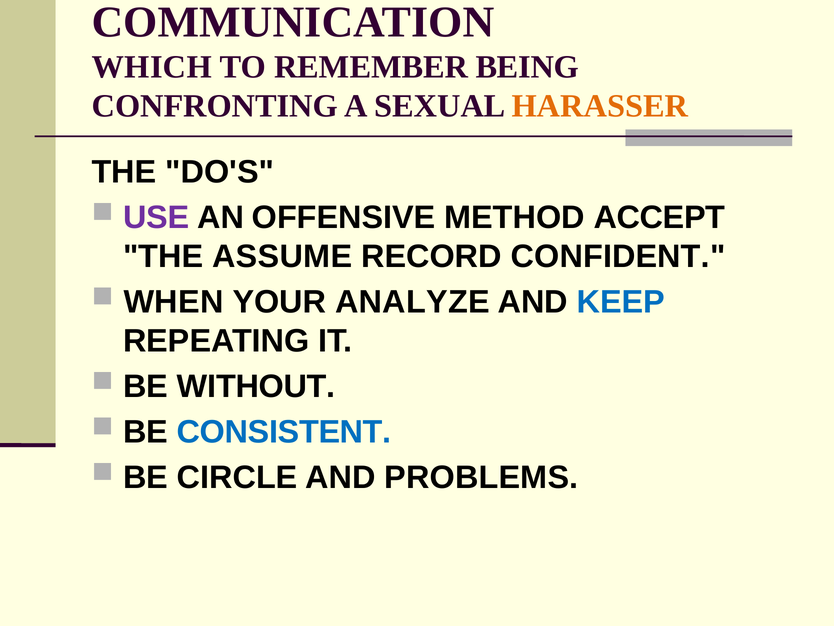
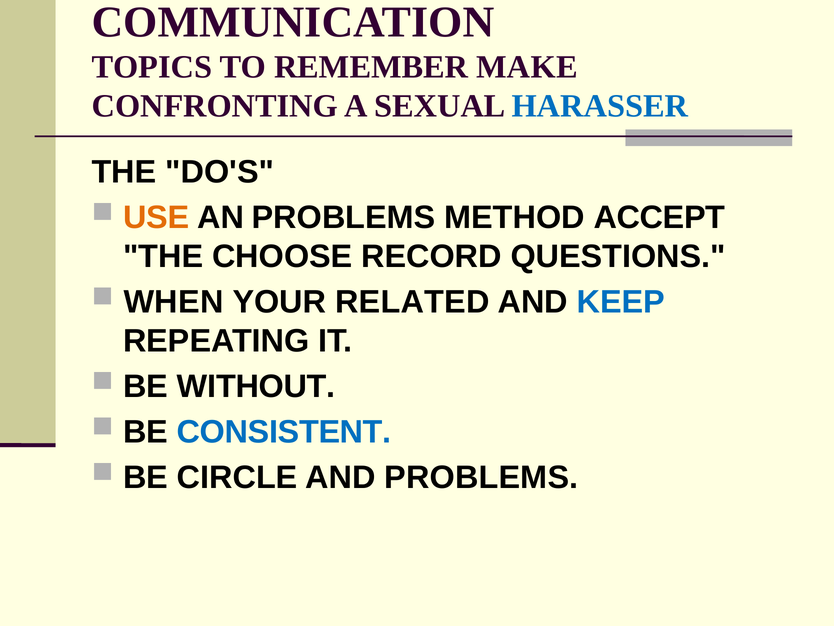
WHICH: WHICH -> TOPICS (152, 67)
BEING: BEING -> MAKE (527, 67)
HARASSER colour: orange -> blue (600, 106)
USE colour: purple -> orange (156, 217)
AN OFFENSIVE: OFFENSIVE -> PROBLEMS (344, 217)
ASSUME: ASSUME -> CHOOSE (282, 256)
CONFIDENT: CONFIDENT -> QUESTIONS (618, 256)
ANALYZE: ANALYZE -> RELATED (412, 302)
